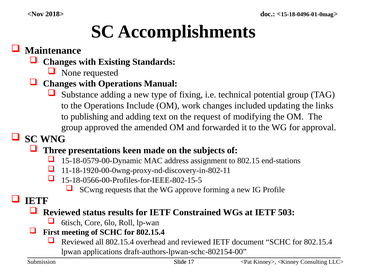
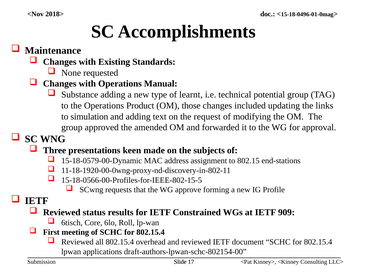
fixing: fixing -> learnt (191, 95)
Include: Include -> Product (140, 106)
work: work -> those (191, 106)
publishing: publishing -> simulation (89, 117)
503: 503 -> 909 (286, 213)
